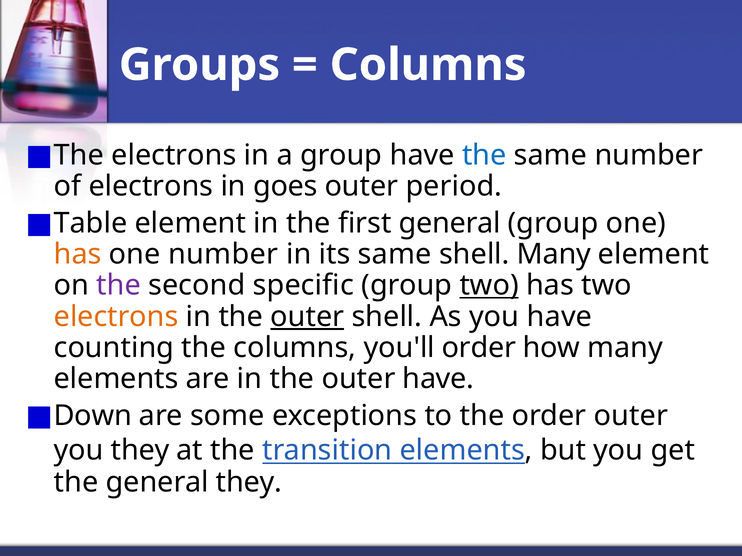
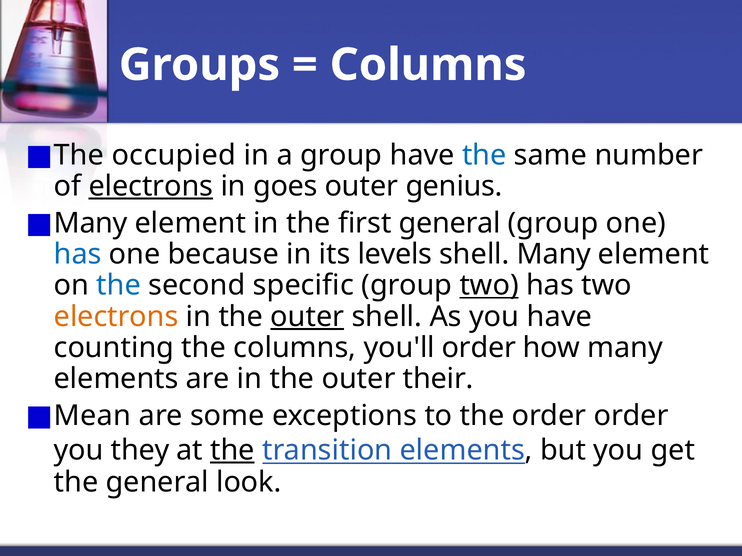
The electrons: electrons -> occupied (174, 155)
electrons underline: none -> present (151, 186)
period: period -> genius (454, 186)
Table: Table -> Many (91, 223)
has colour: orange -> blue (78, 254)
one number: number -> because (223, 254)
its same: same -> levels (395, 254)
the colour: purple -> blue (119, 286)
outer have: have -> their (438, 379)
Down: Down -> Mean (92, 416)
order outer: outer -> order (631, 416)
the underline: none -> present (232, 451)
general they: they -> look (249, 483)
